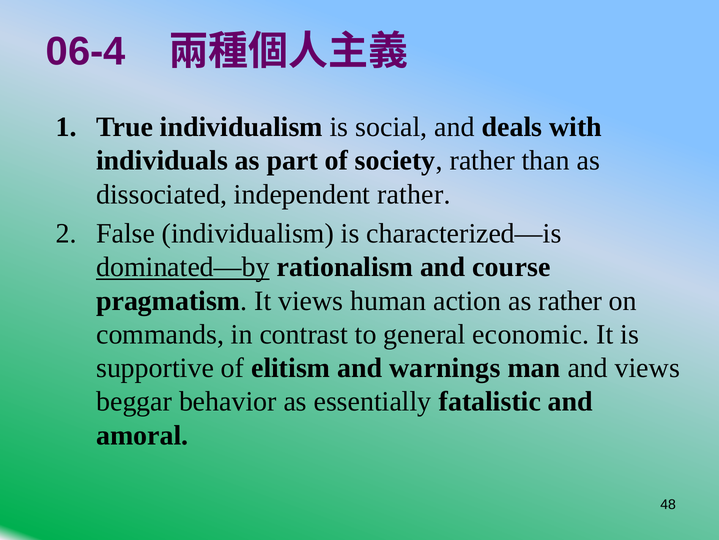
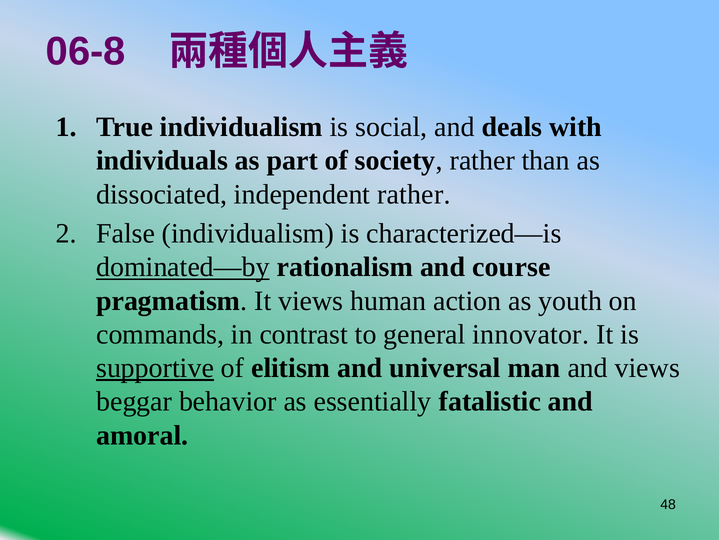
06-4: 06-4 -> 06-8 (86, 52)
as rather: rather -> youth (570, 300)
economic: economic -> innovator (531, 334)
supportive underline: none -> present (155, 368)
warnings: warnings -> universal (445, 368)
